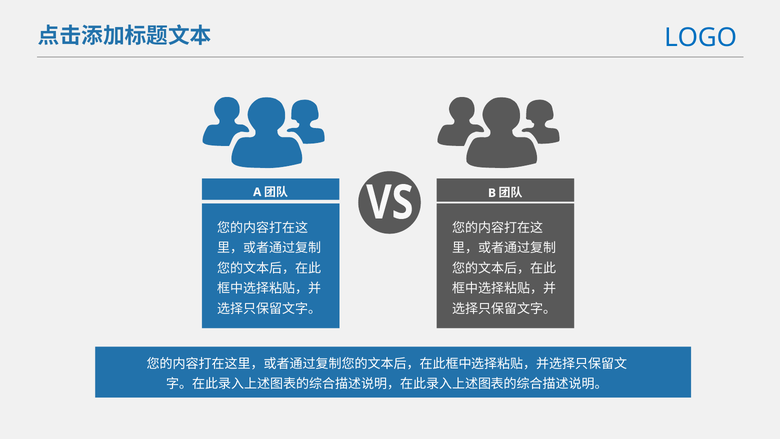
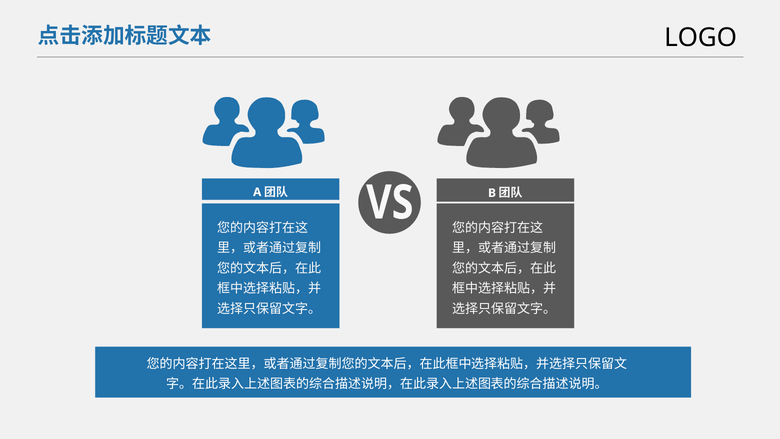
LOGO colour: blue -> black (701, 38)
